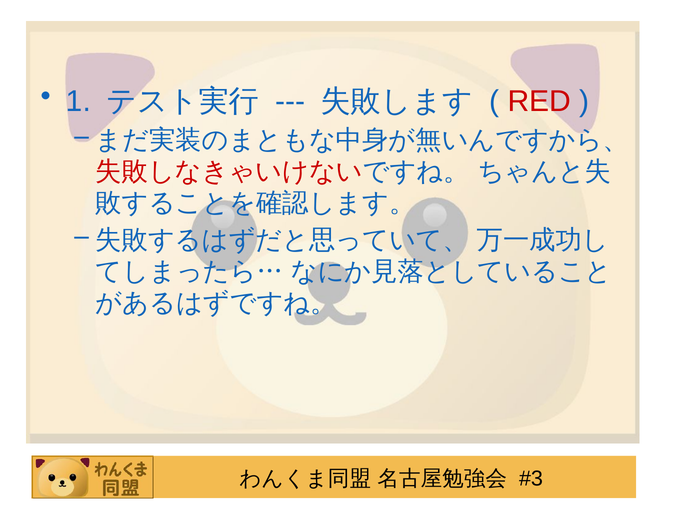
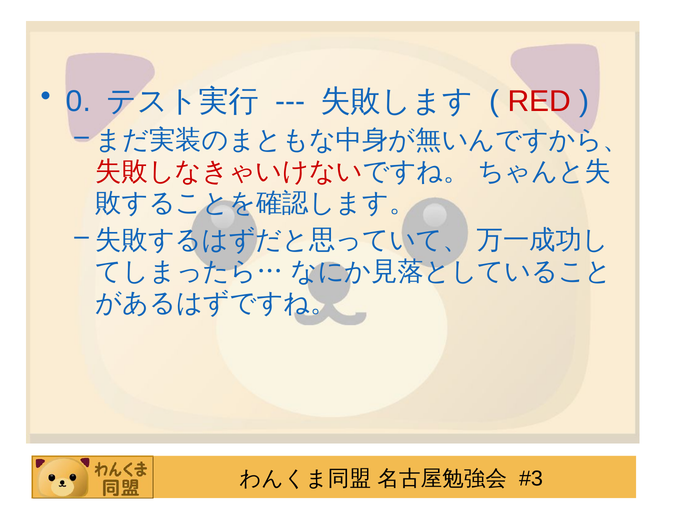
1: 1 -> 0 (78, 101)
